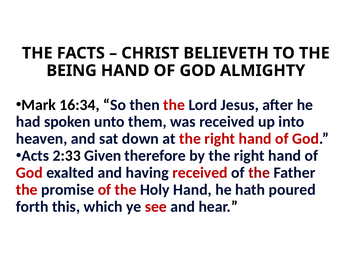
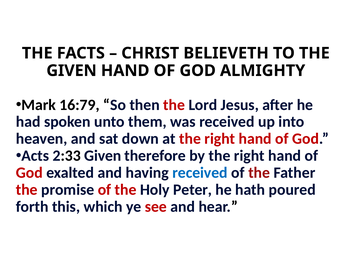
BEING: BEING -> GIVEN (72, 71)
16:34: 16:34 -> 16:79 (80, 105)
received colour: red -> blue (200, 173)
Holy Hand: Hand -> Peter (193, 190)
